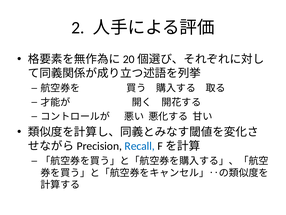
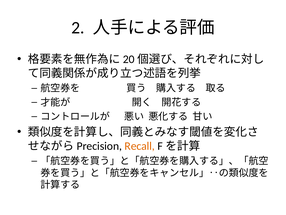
Recall colour: blue -> orange (140, 146)
